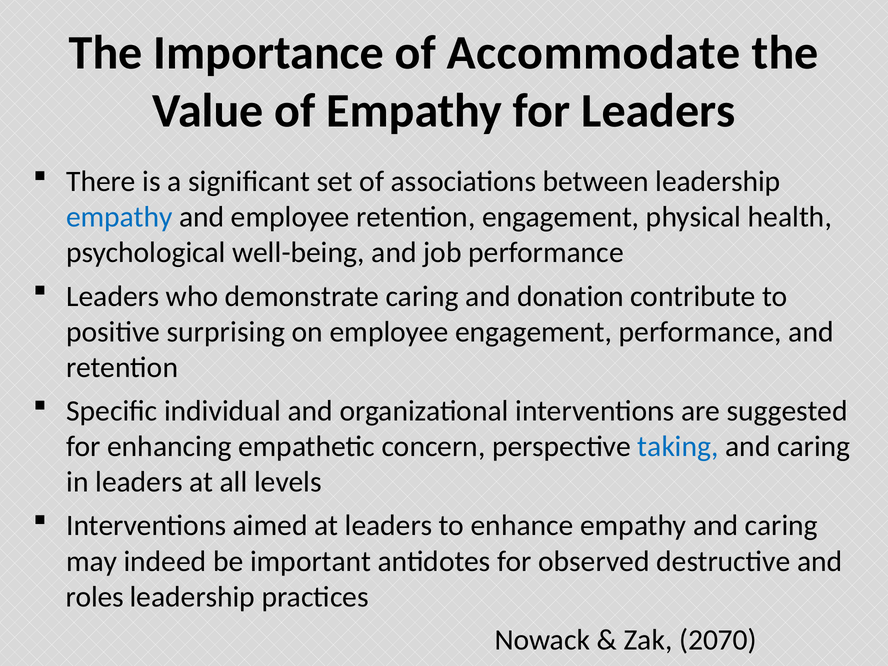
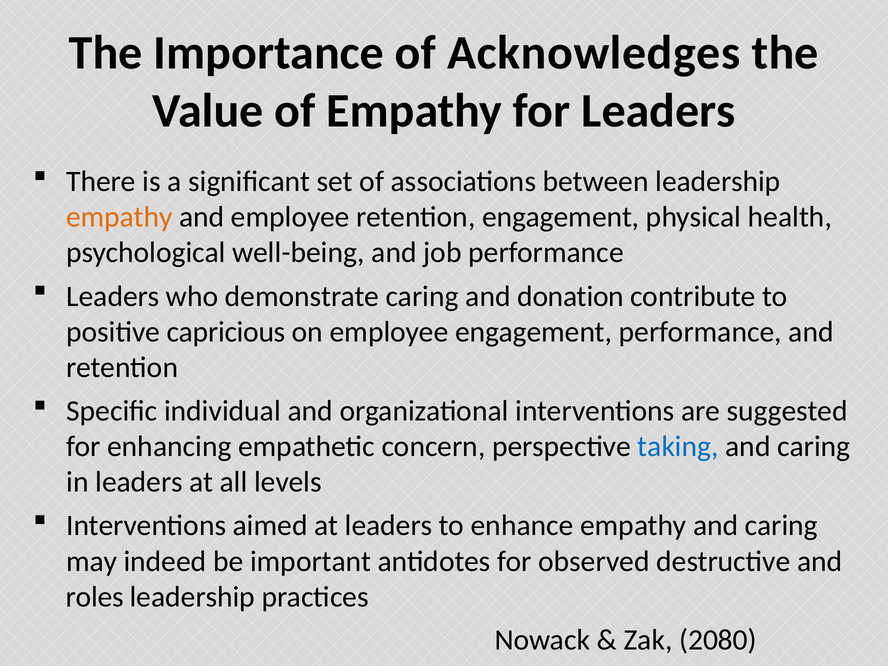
Accommodate: Accommodate -> Acknowledges (594, 53)
empathy colour: blue -> orange (119, 217)
surprising: surprising -> capricious (226, 332)
2070: 2070 -> 2080 (718, 640)
